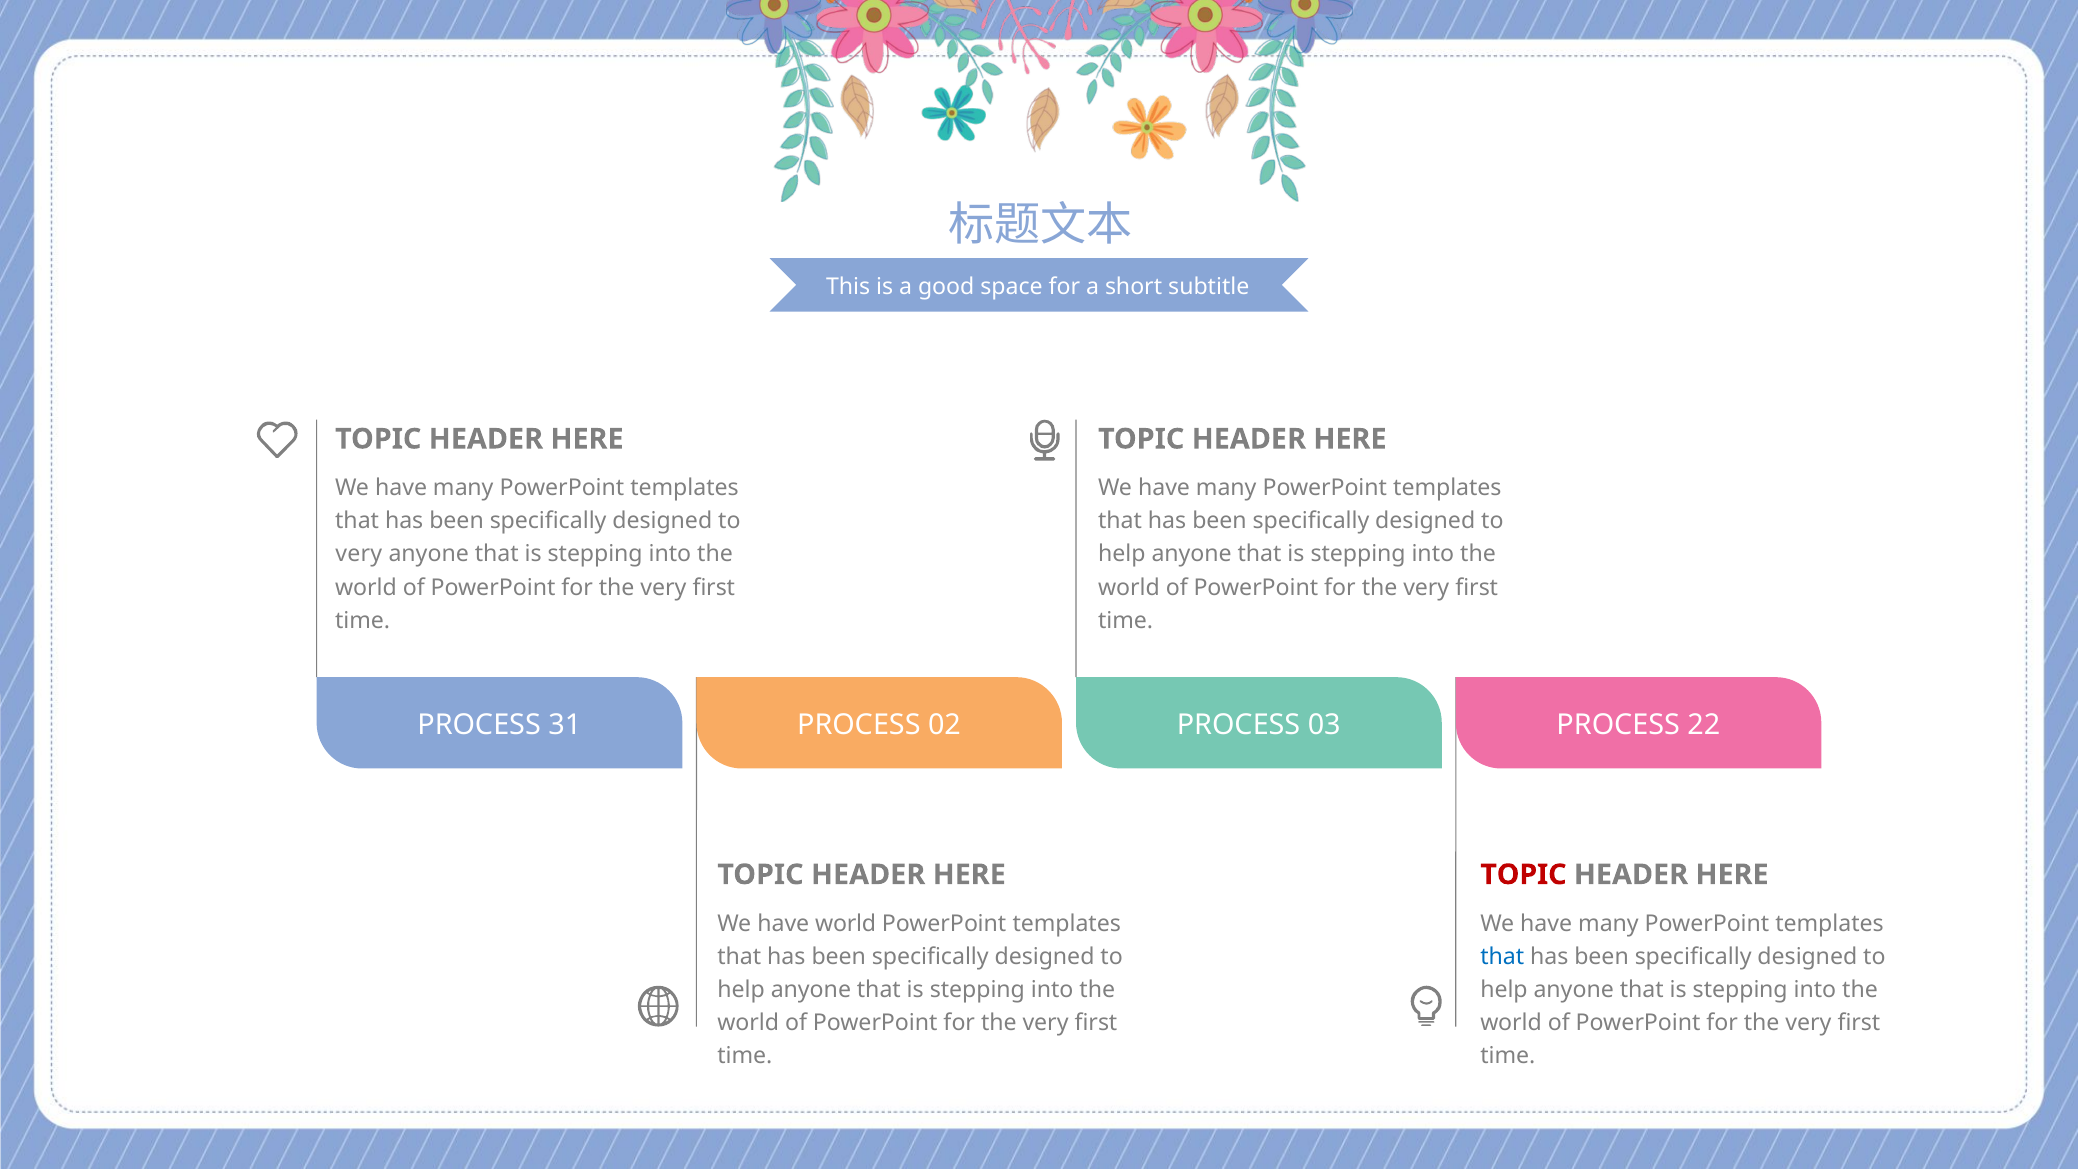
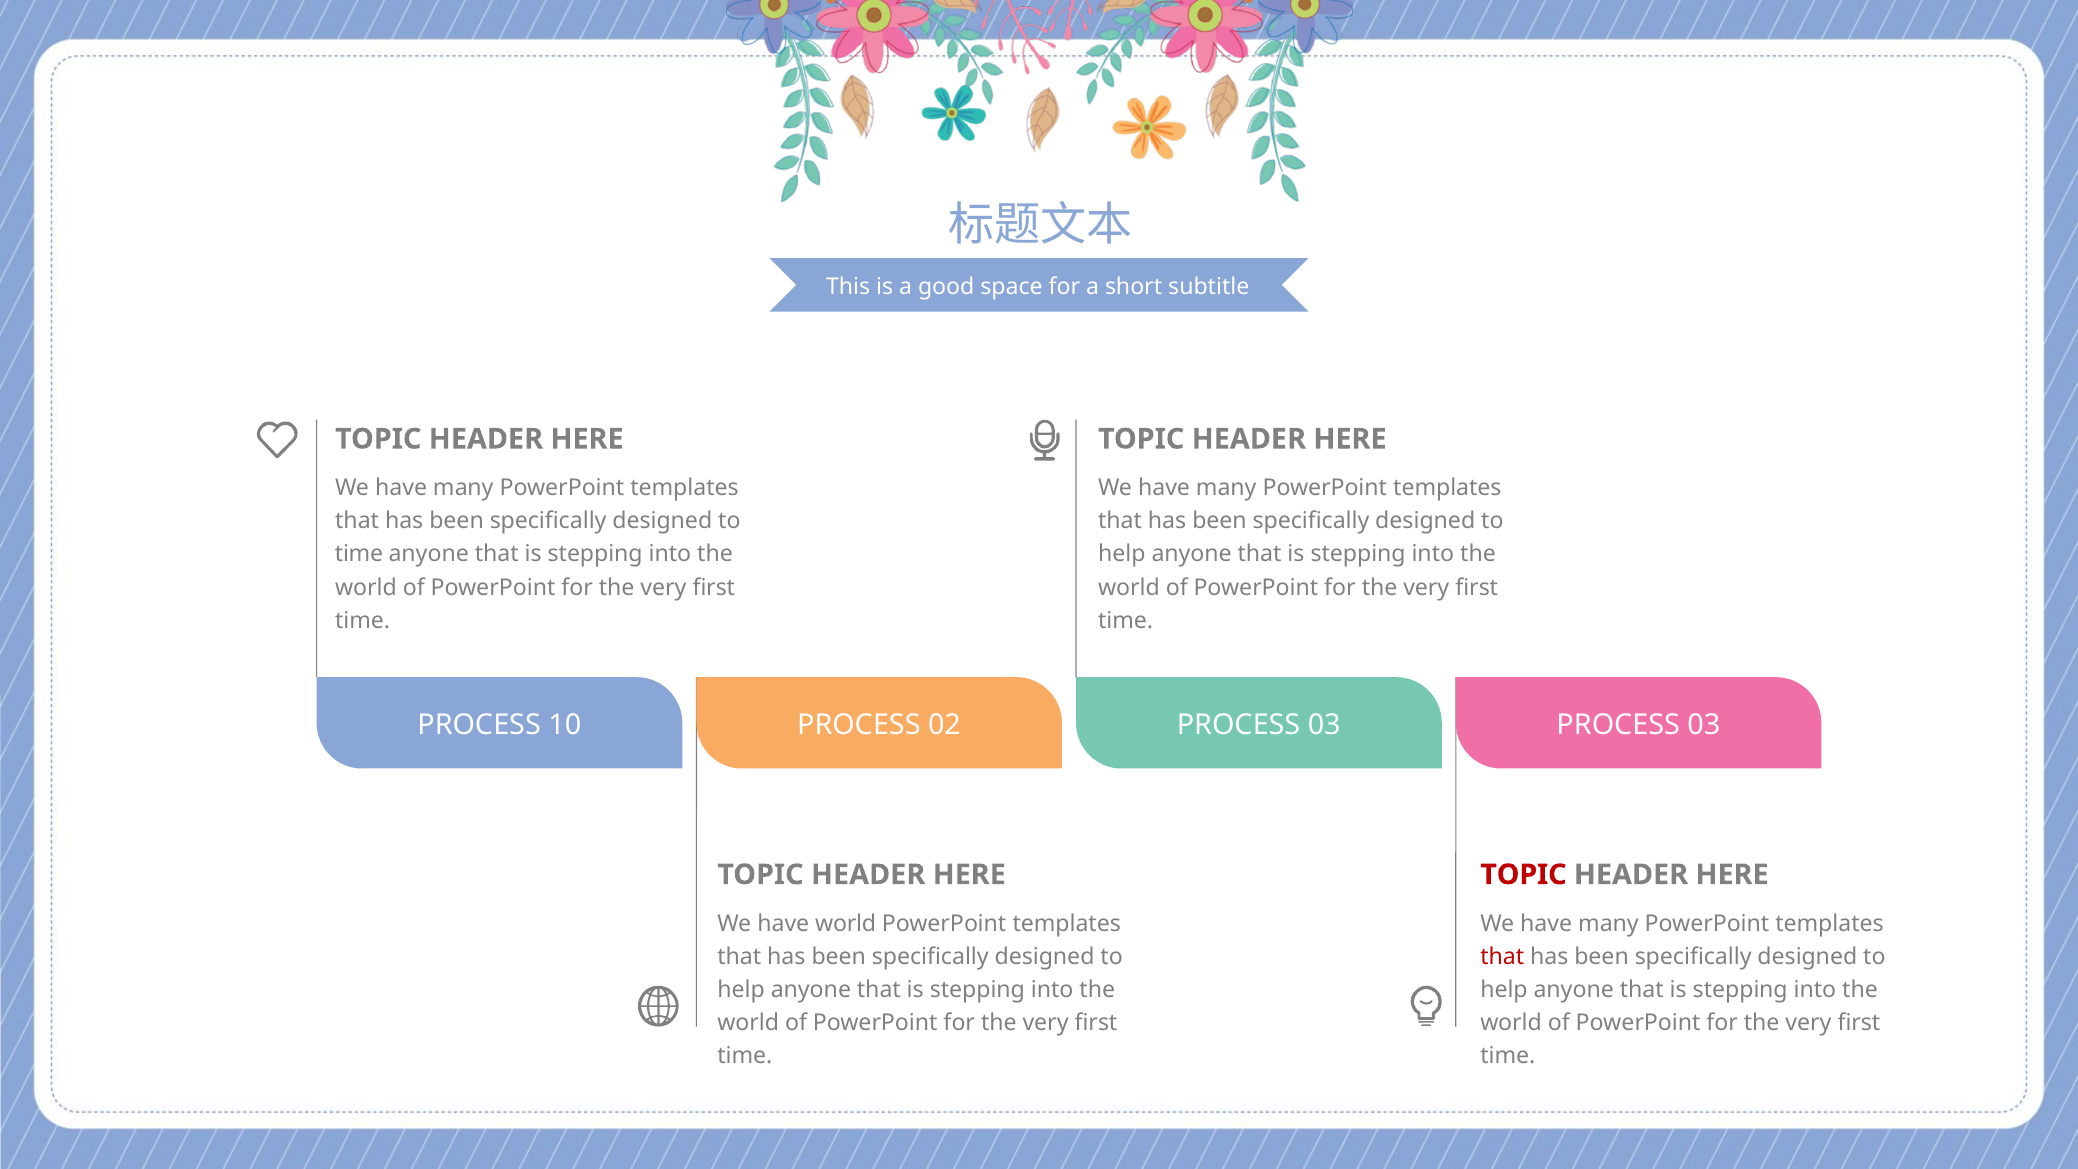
very: very -> time (359, 554)
31: 31 -> 10 (565, 725)
02 PROCESS 22: 22 -> 03 (1704, 725)
that colour: blue -> red (1502, 957)
